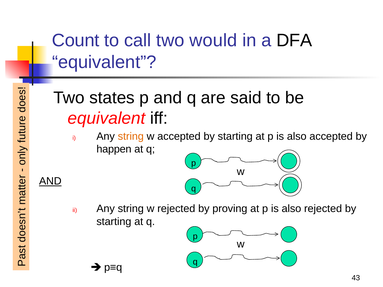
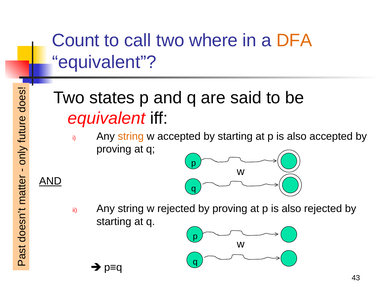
would: would -> where (213, 41)
DFA colour: black -> orange (294, 41)
happen: happen -> proving (114, 149)
